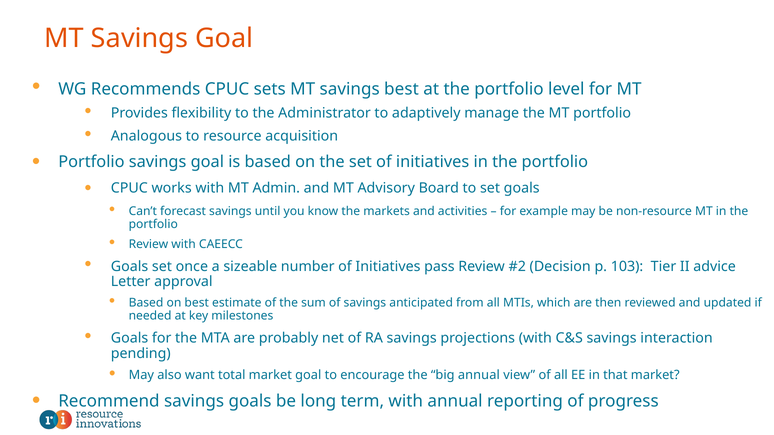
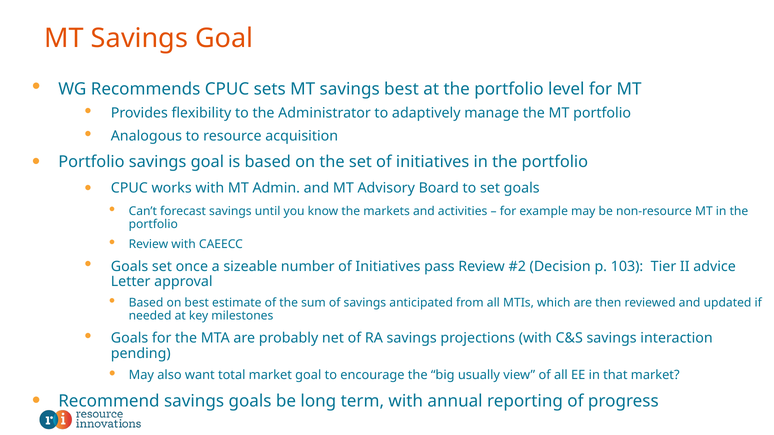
big annual: annual -> usually (479, 376)
